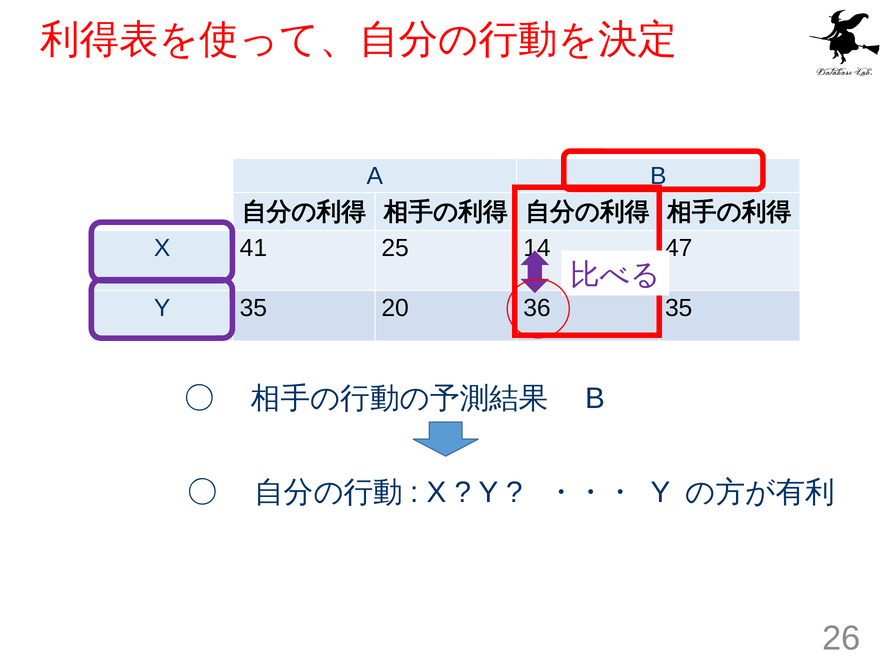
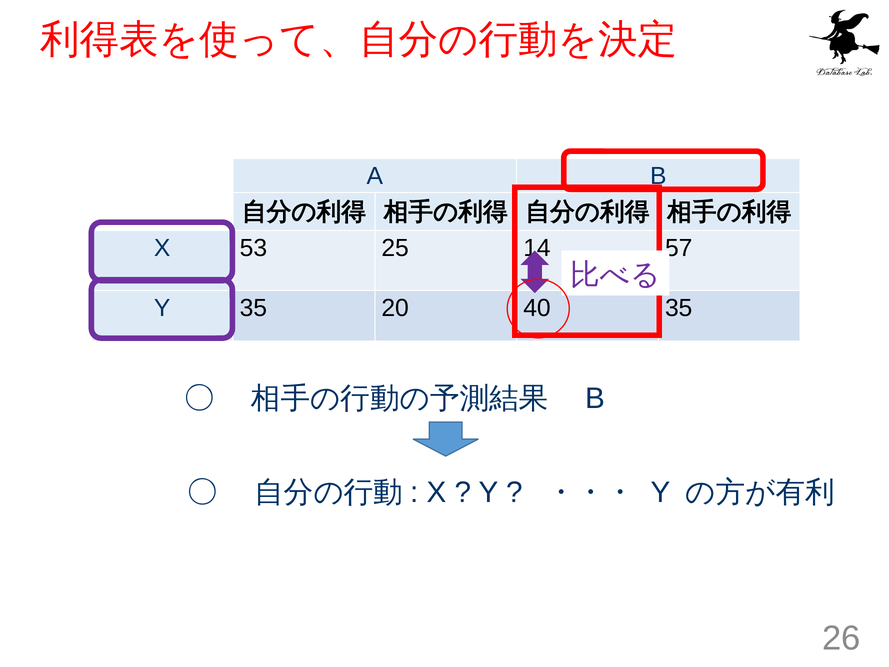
41: 41 -> 53 (253, 248)
47: 47 -> 57 (679, 248)
36: 36 -> 40 (537, 308)
